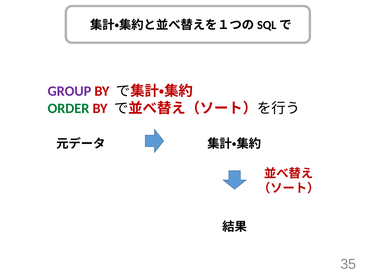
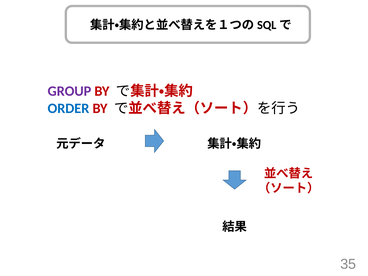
ORDER colour: green -> blue (68, 108)
